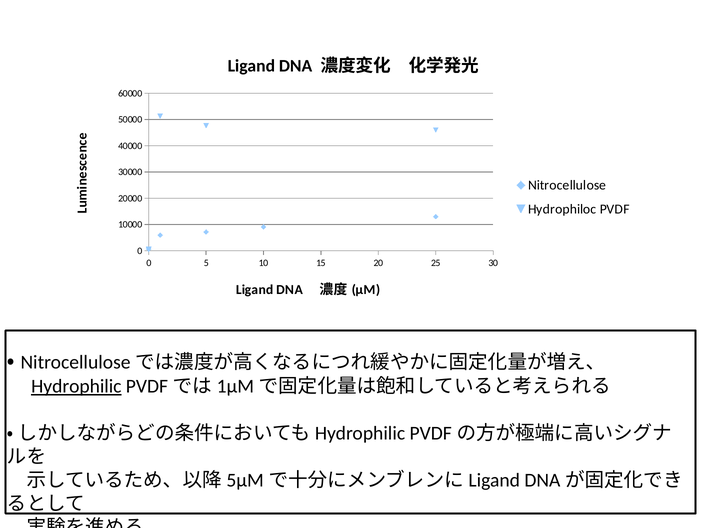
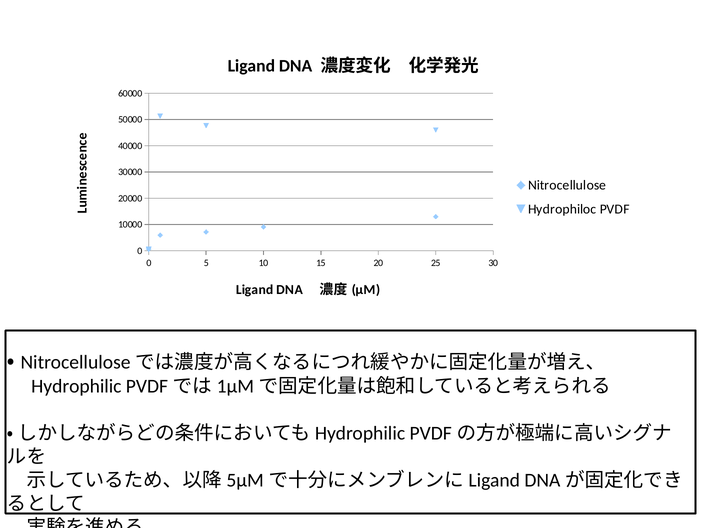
Hydrophilic underline: present -> none (76, 386)
